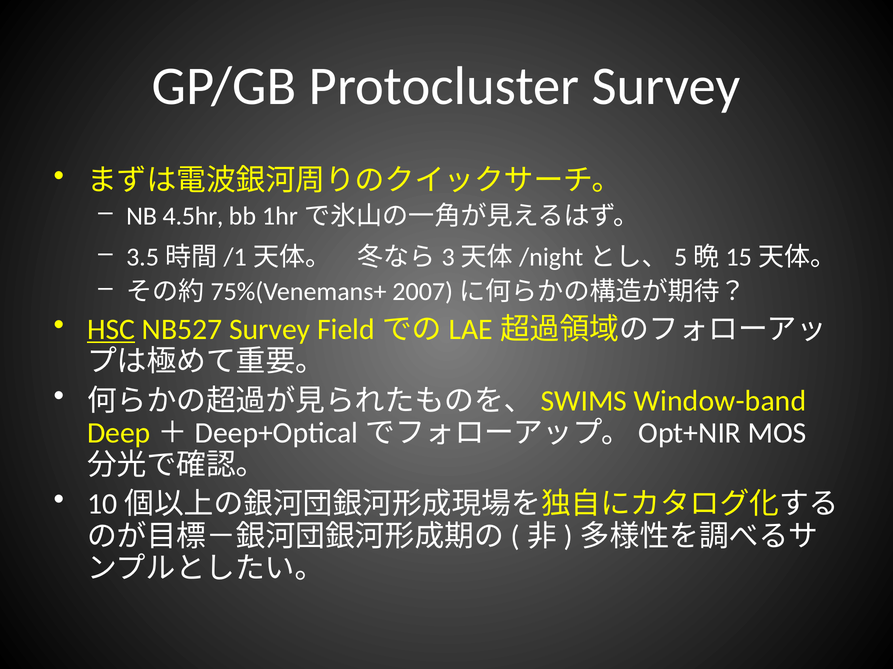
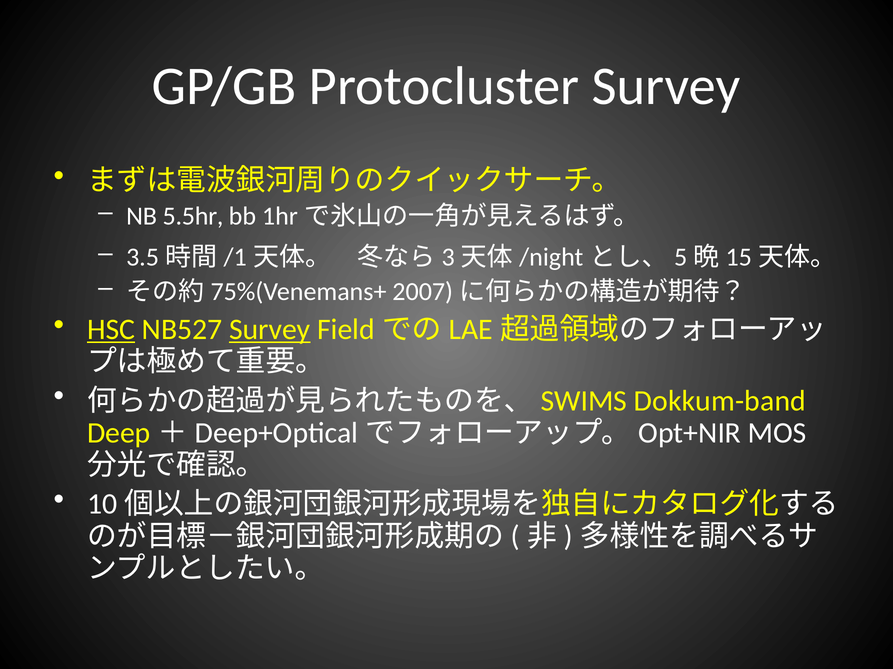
4.5hr: 4.5hr -> 5.5hr (193, 217)
Survey underline: none -> present (270, 330)
Window-band: Window-band -> Dokkum-band (720, 401)
